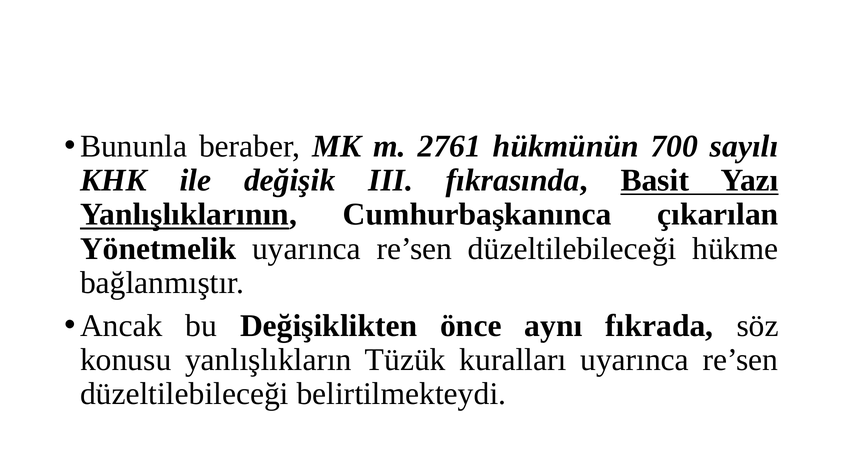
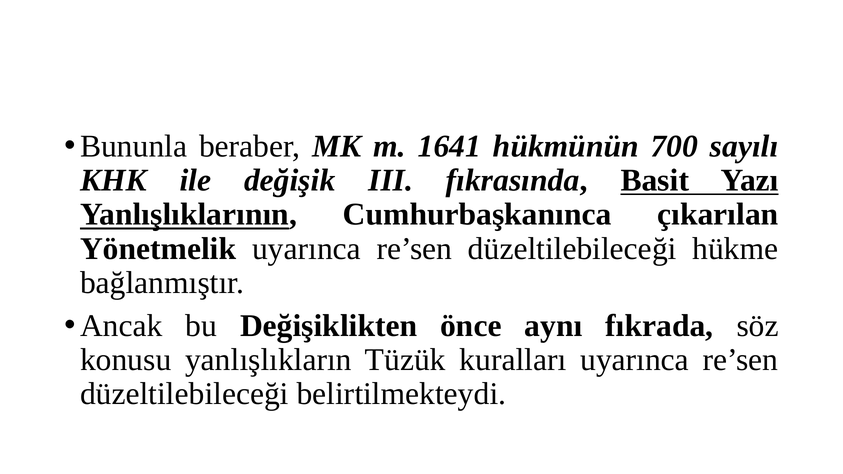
2761: 2761 -> 1641 (449, 146)
